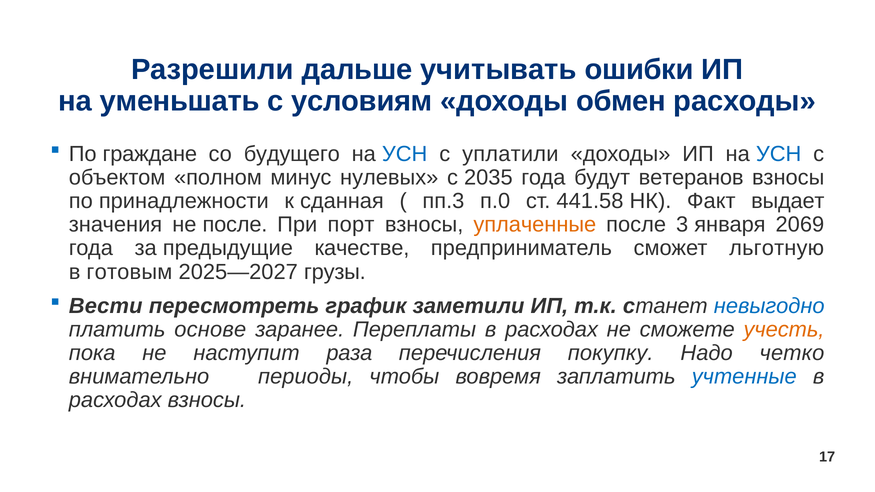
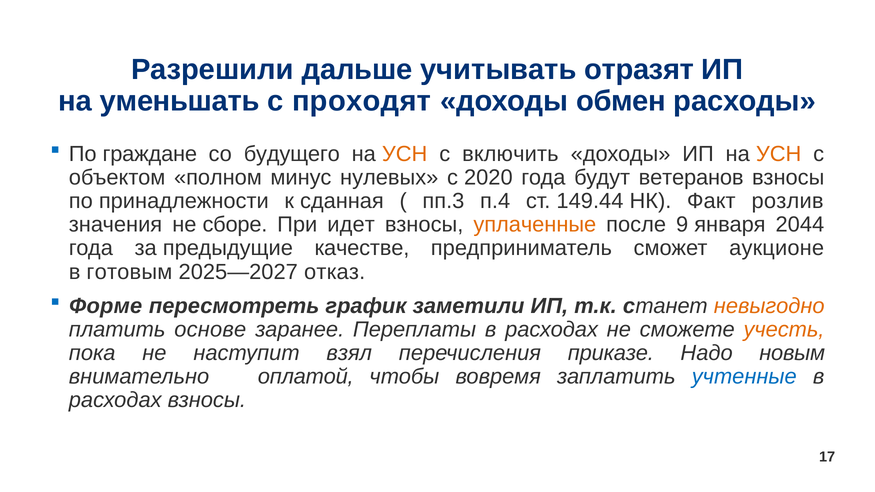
ошибки: ошибки -> отразят (639, 70)
условиям: условиям -> проходят (362, 101)
УСН colour: blue -> orange (405, 154)
уплатили: уплатили -> включить (510, 154)
УСН colour: blue -> orange (779, 154)
2035: 2035 -> 2020 (488, 177)
п.0: п.0 -> п.4 (495, 201)
441.58: 441.58 -> 149.44 (590, 201)
выдает: выдает -> розлив (788, 201)
не после: после -> сборе (235, 225)
порт: порт -> идет (351, 225)
3: 3 -> 9 (682, 225)
2069: 2069 -> 2044 (800, 225)
льготную: льготную -> аукционе (777, 248)
грузы: грузы -> отказ (335, 272)
Вести: Вести -> Форме (106, 306)
невыгодно colour: blue -> orange (769, 306)
раза: раза -> взял (349, 353)
покупку: покупку -> приказе (611, 353)
четко: четко -> новым (792, 353)
периоды: периоды -> оплатой (306, 377)
